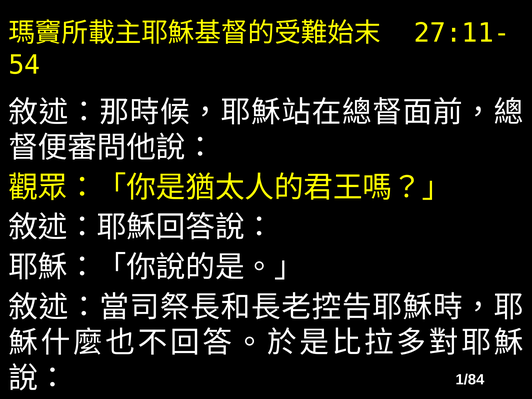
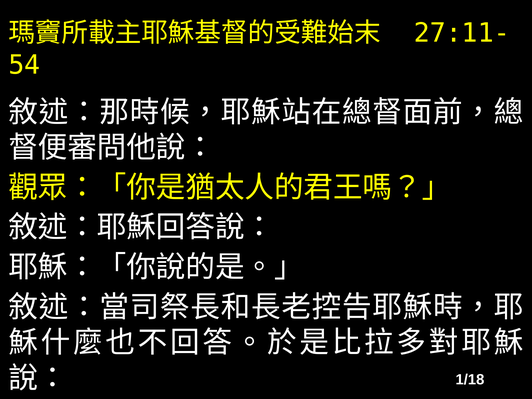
1/84: 1/84 -> 1/18 (470, 380)
